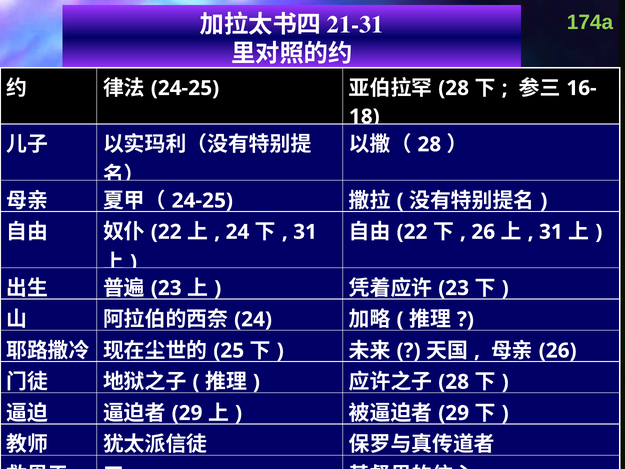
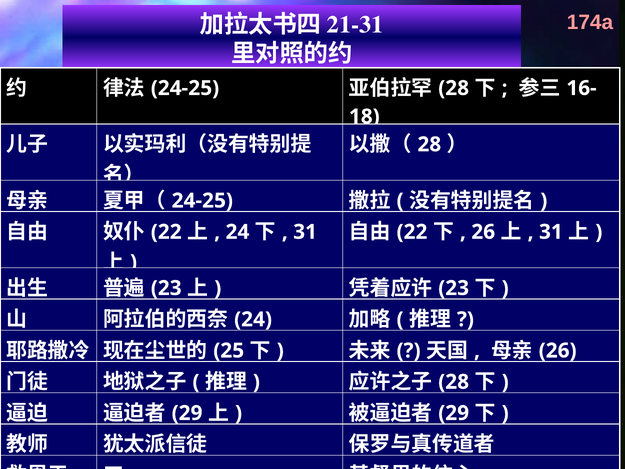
174a colour: light green -> pink (590, 22)
